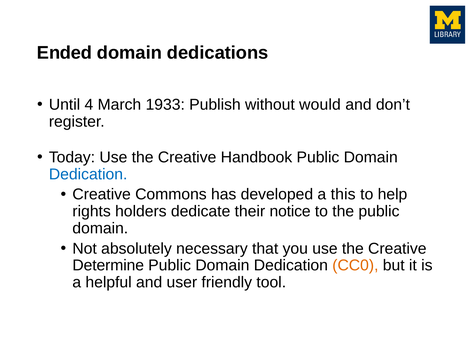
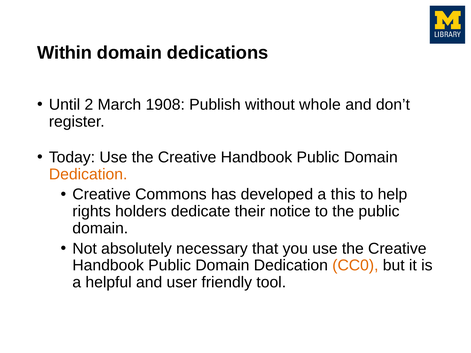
Ended: Ended -> Within (65, 53)
4: 4 -> 2 (89, 105)
1933: 1933 -> 1908 (165, 105)
would: would -> whole (320, 105)
Dedication colour: blue -> orange (88, 174)
Determine: Determine -> Handbook (108, 266)
